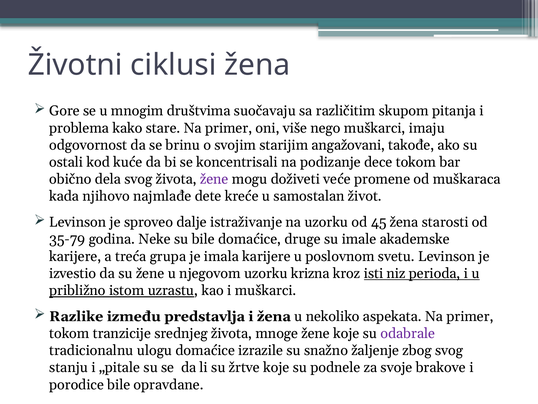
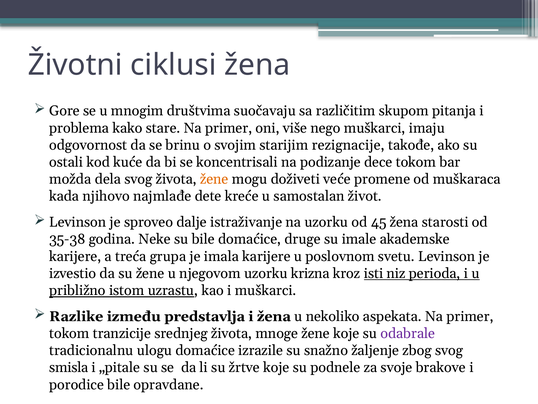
angažovani: angažovani -> rezignacije (348, 145)
obično: obično -> možda (70, 179)
žene colour: purple -> orange (214, 179)
35-79: 35-79 -> 35-38 (67, 239)
stanju: stanju -> smisla (69, 367)
